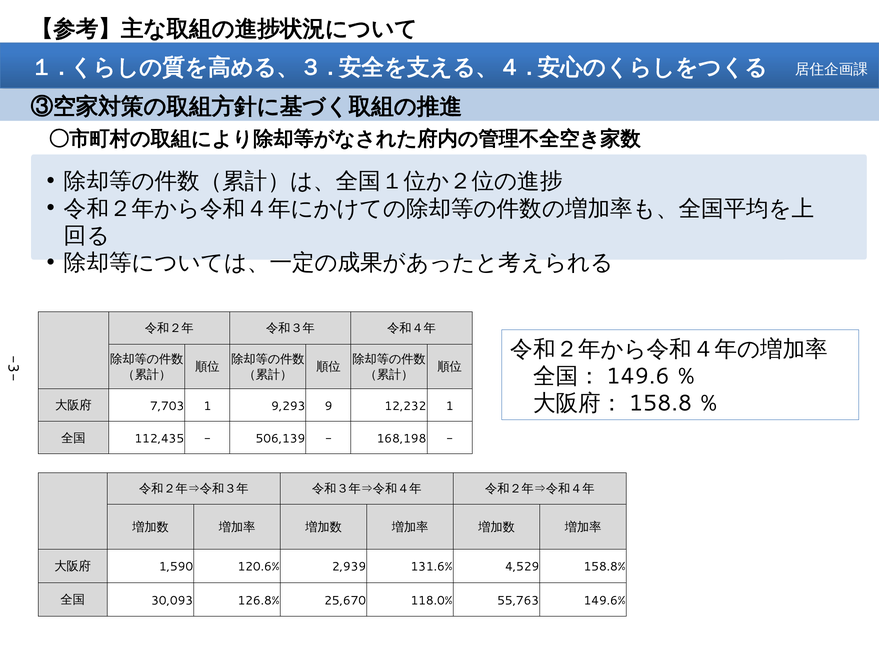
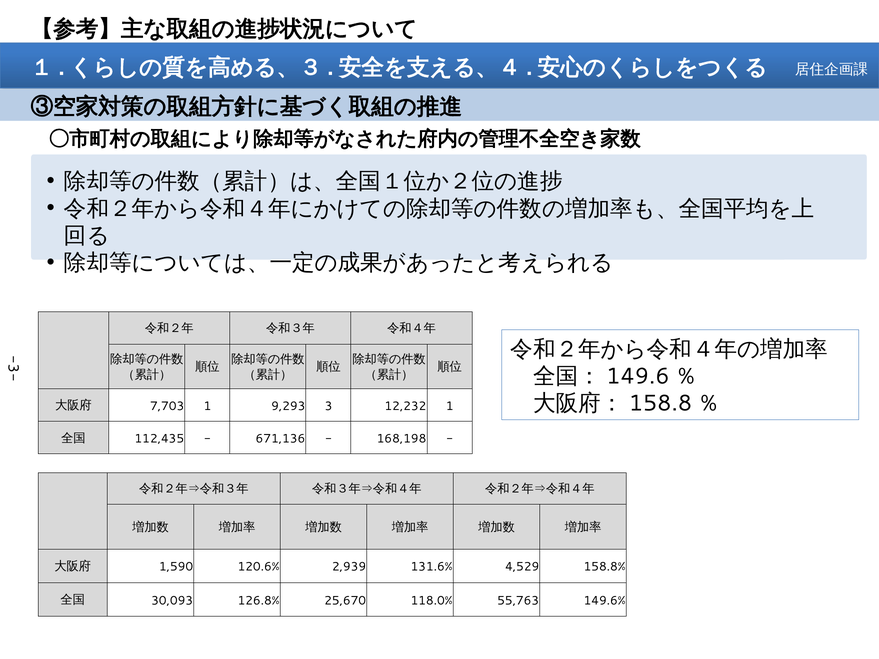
9,293 9: 9 -> 3 (329, 406)
506,139: 506,139 -> 671,136 (280, 439)
